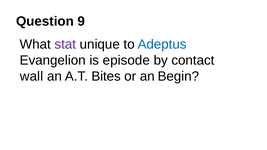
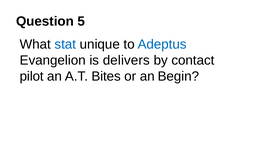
9: 9 -> 5 (81, 21)
stat colour: purple -> blue (65, 44)
episode: episode -> delivers (126, 60)
wall: wall -> pilot (32, 76)
